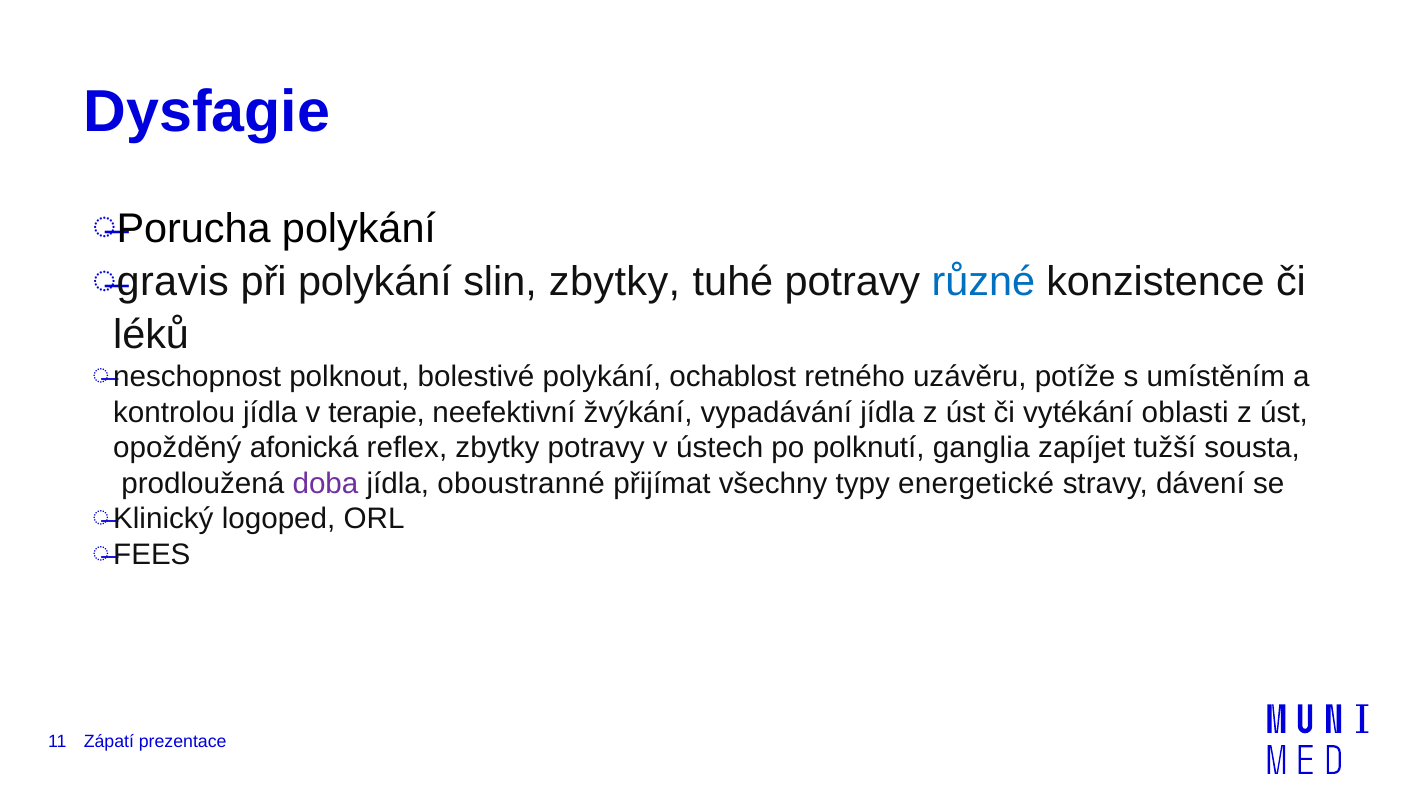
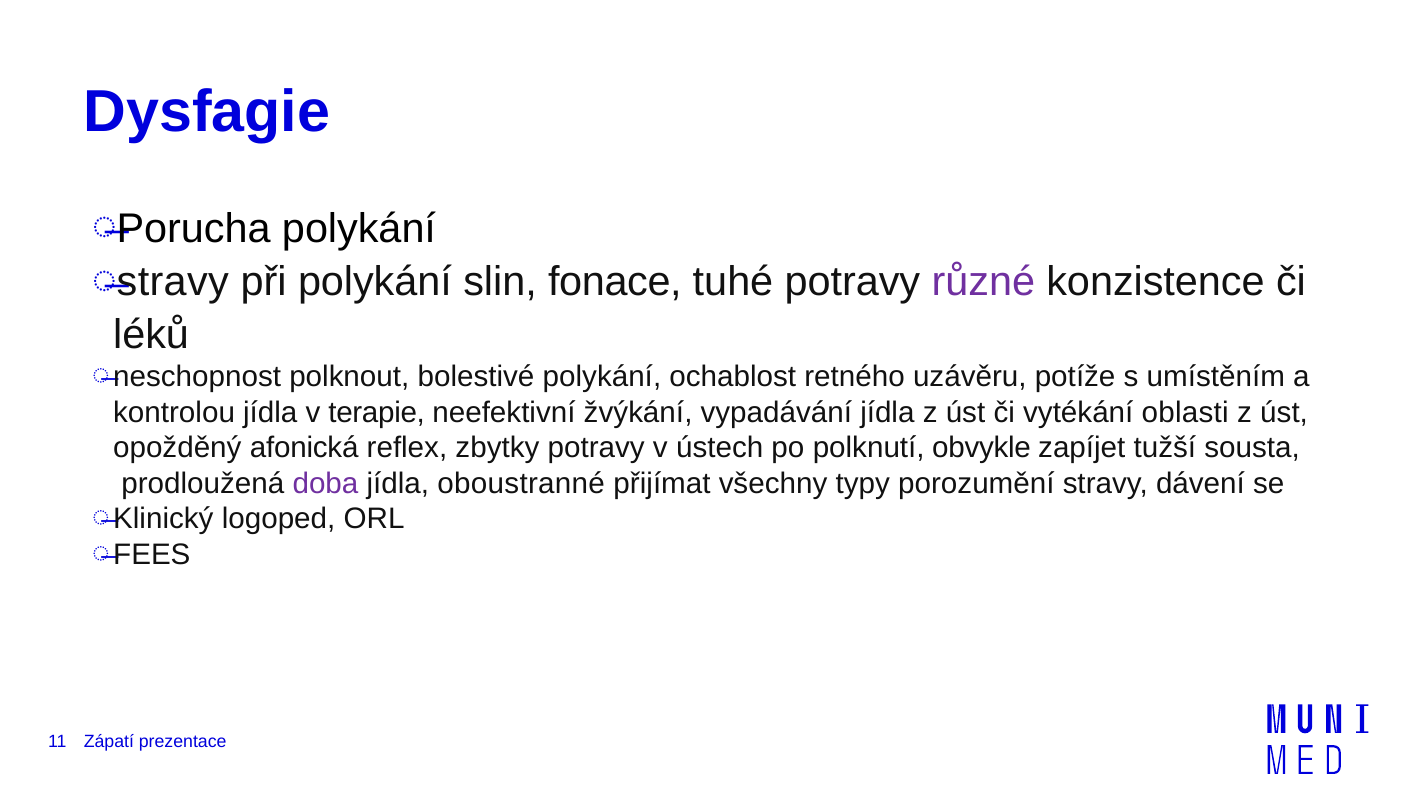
gravis: gravis -> stravy (173, 282)
slin zbytky: zbytky -> fonace (615, 282)
různé colour: blue -> purple (983, 282)
ganglia: ganglia -> obvykle (982, 448)
energetické: energetické -> porozumění (976, 483)
